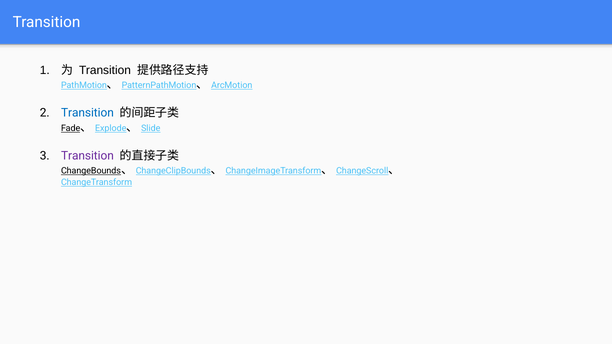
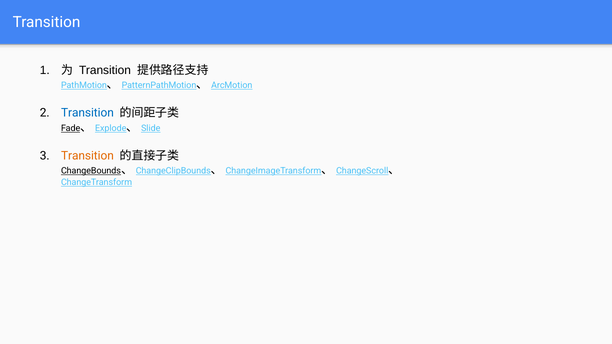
Transition colour: purple -> orange (87, 156)
